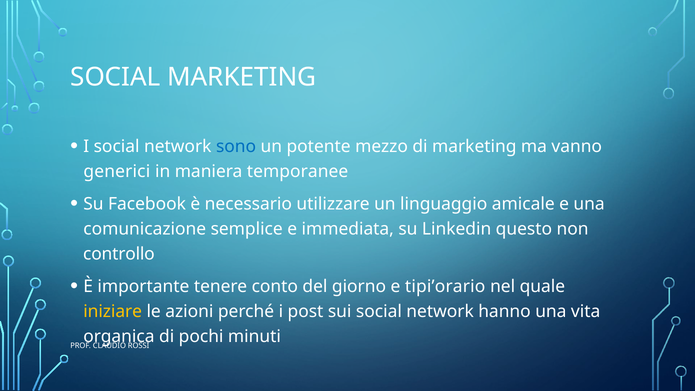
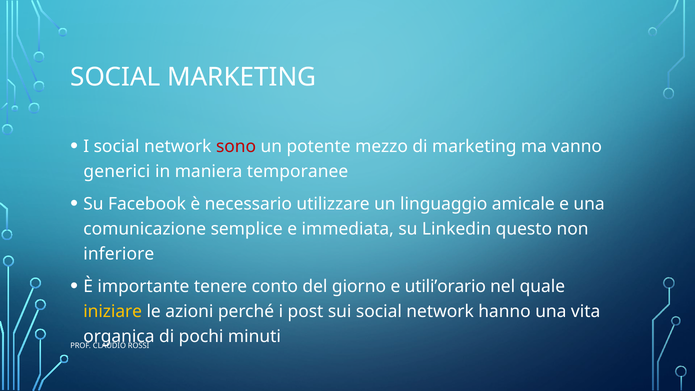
sono colour: blue -> red (236, 147)
controllo: controllo -> inferiore (119, 254)
tipi’orario: tipi’orario -> utili’orario (445, 286)
